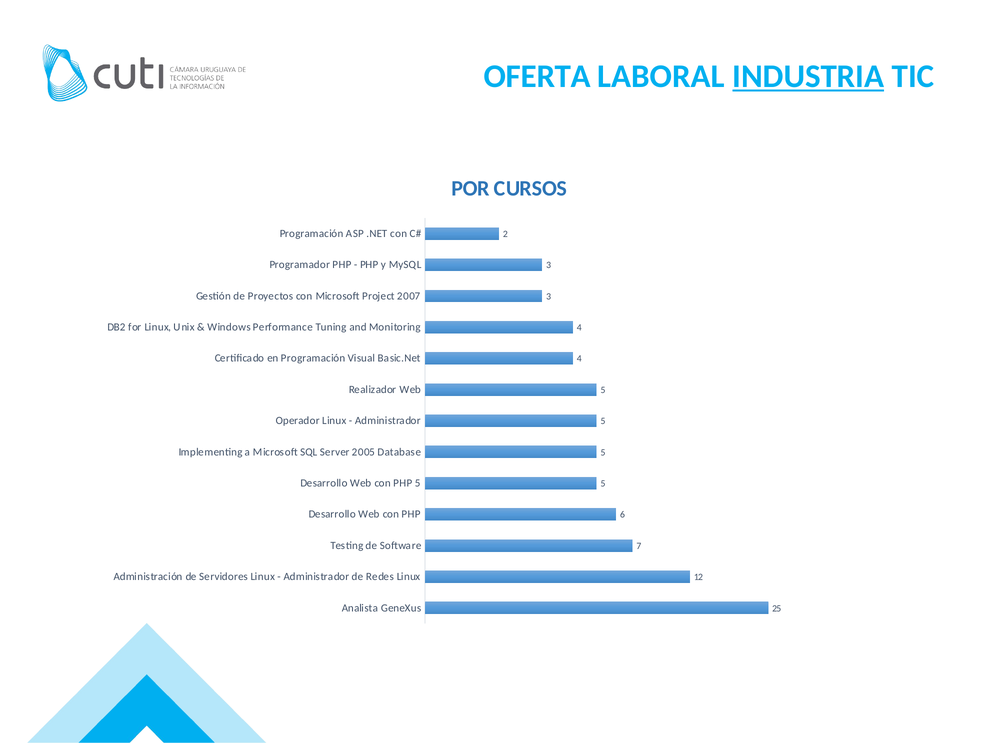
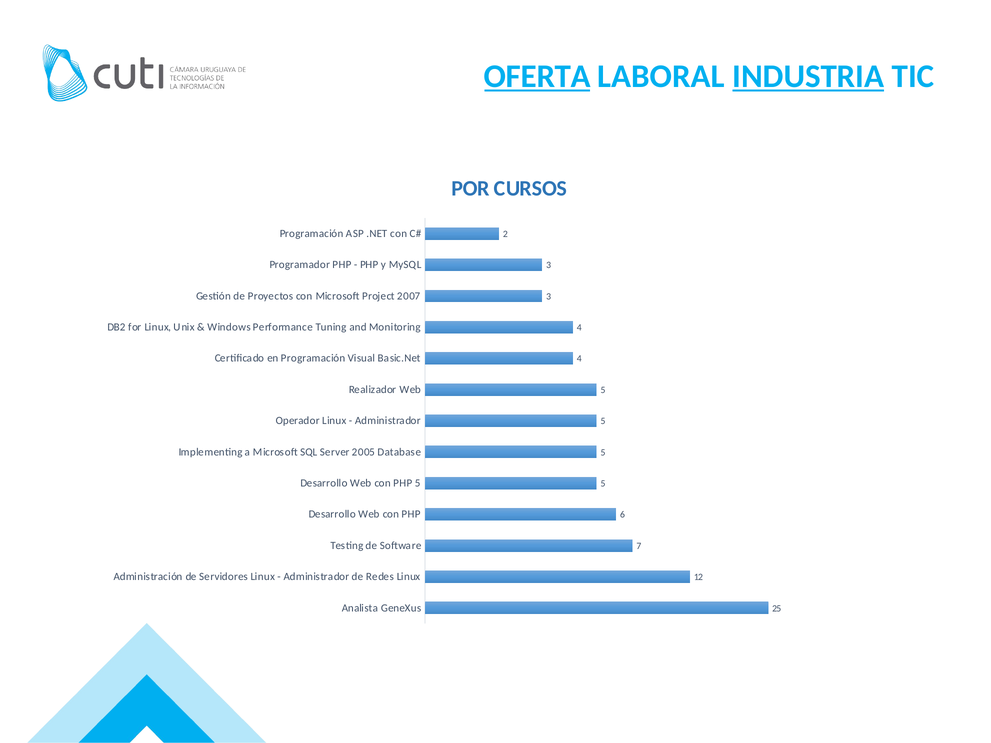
OFERTA underline: none -> present (537, 76)
